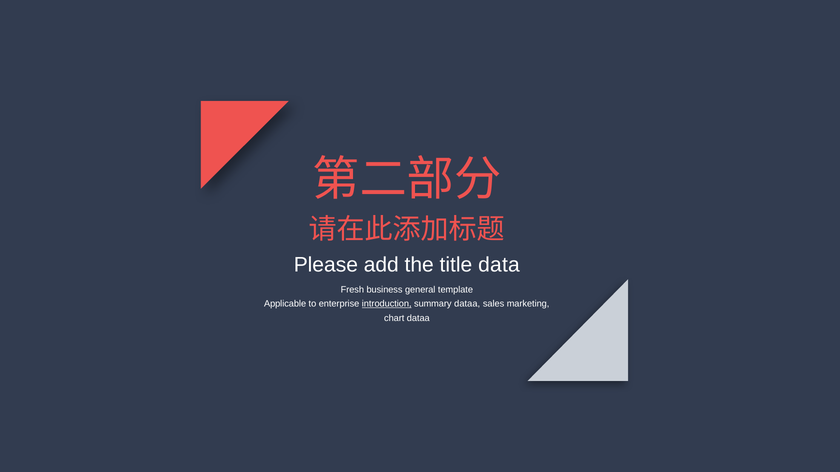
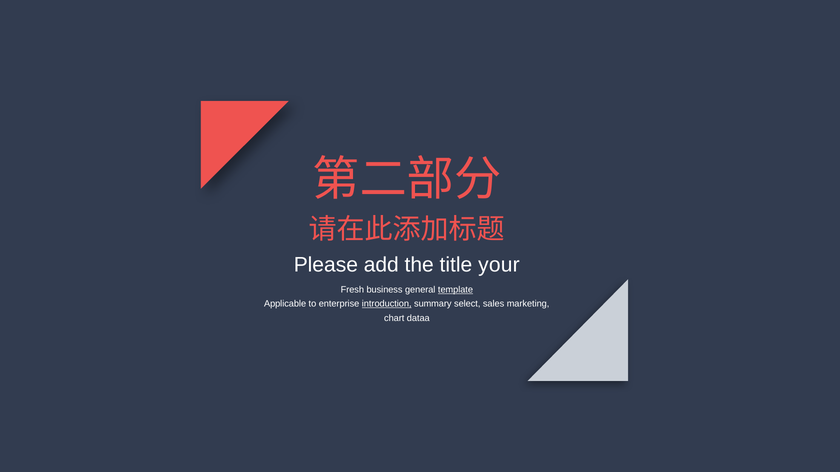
data: data -> your (499, 265)
template underline: none -> present (455, 290)
summary dataa: dataa -> select (467, 304)
